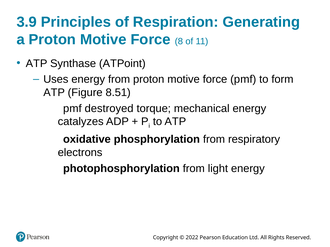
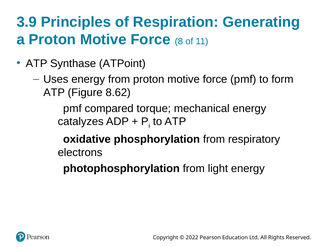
8.51: 8.51 -> 8.62 (118, 93)
destroyed: destroyed -> compared (109, 109)
